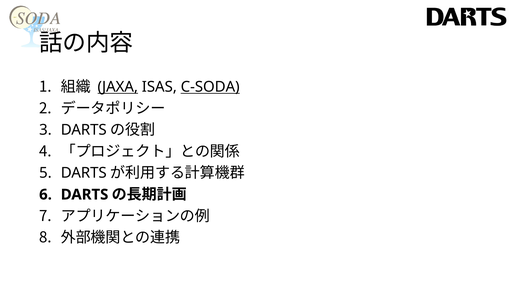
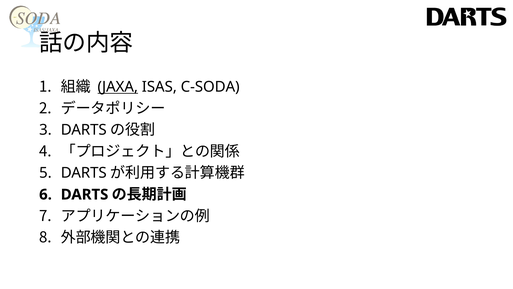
C-SODA underline: present -> none (210, 87)
